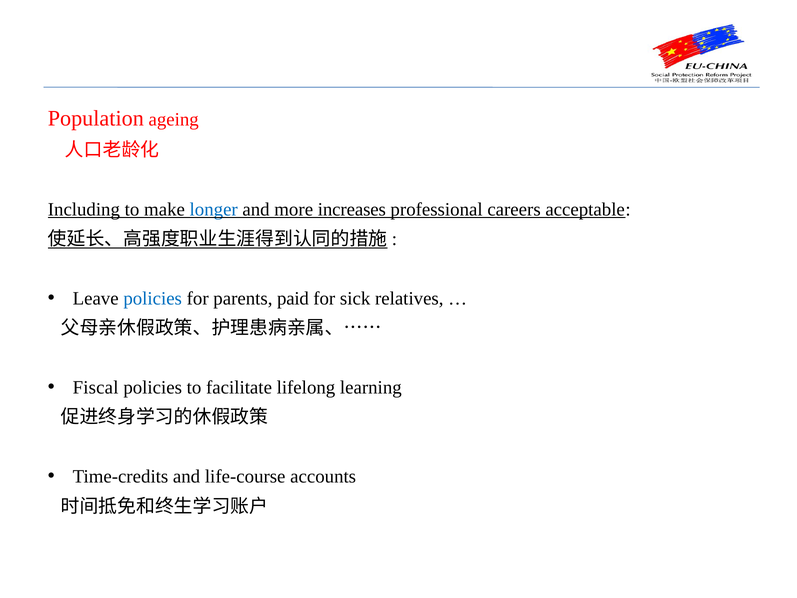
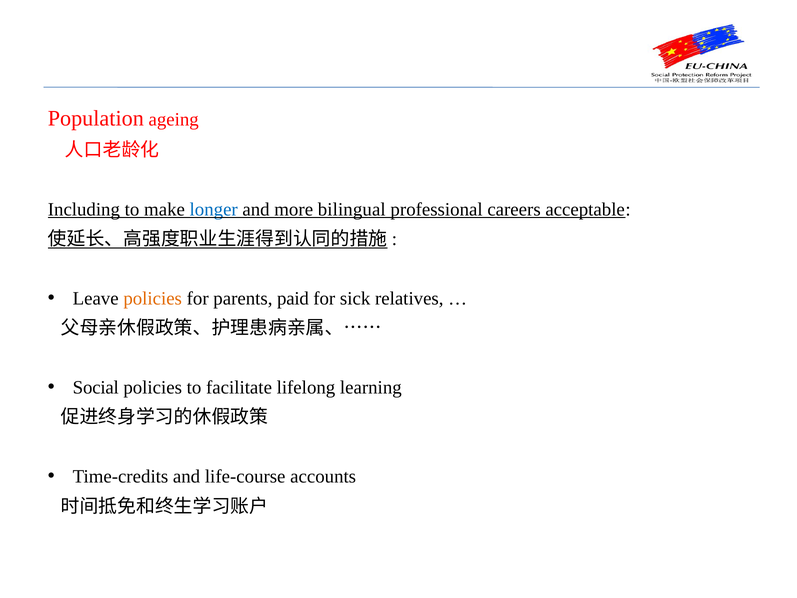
increases: increases -> bilingual (352, 209)
policies colour: blue -> orange (153, 298)
Fiscal: Fiscal -> Social (96, 387)
